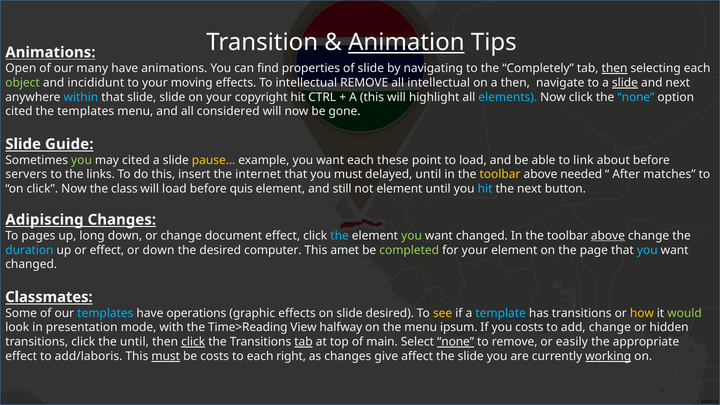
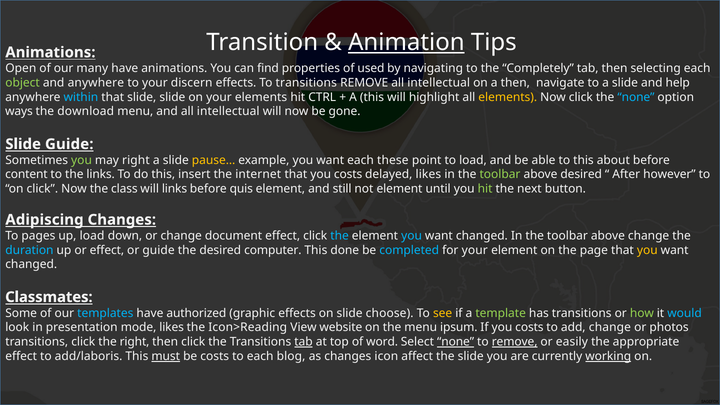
of slide: slide -> used (371, 68)
then underline: present -> none (615, 68)
and incididunt: incididunt -> anywhere (96, 83)
moving: moving -> discern (192, 83)
To intellectual: intellectual -> transitions (306, 83)
slide underline: present -> none (625, 83)
and next: next -> help (678, 83)
your copyright: copyright -> elements (261, 97)
elements colour: light blue -> yellow (508, 97)
cited: cited -> ways (19, 112)
the templates: templates -> download (86, 112)
and all considered: considered -> intellectual (228, 112)
may cited: cited -> right (136, 160)
to link: link -> this (583, 160)
servers: servers -> content (26, 175)
that you must: must -> costs (348, 175)
delayed until: until -> likes (428, 175)
toolbar colour: yellow -> light green (500, 175)
above needed: needed -> desired (581, 175)
matches: matches -> however (669, 175)
will load: load -> links (175, 189)
hit colour: light blue -> light green (485, 189)
up long: long -> load (92, 236)
you colour: light green -> light blue (412, 236)
above underline: present -> none (608, 236)
or down: down -> guide (159, 250)
amet: amet -> done (345, 250)
completed colour: light green -> light blue (409, 250)
you colour: light blue -> yellow (647, 250)
operations: operations -> authorized (196, 313)
slide desired: desired -> choose (390, 313)
template colour: light blue -> light green (501, 313)
how colour: yellow -> light green (642, 313)
would colour: light green -> light blue (685, 313)
mode with: with -> likes (172, 327)
Time>Reading: Time>Reading -> Icon>Reading (248, 327)
halfway: halfway -> website (341, 327)
hidden: hidden -> photos (669, 327)
the until: until -> right (135, 342)
click underline: present -> none (193, 342)
main: main -> word (382, 342)
remove underline: none -> present (515, 342)
right: right -> blog (291, 356)
give: give -> icon (386, 356)
